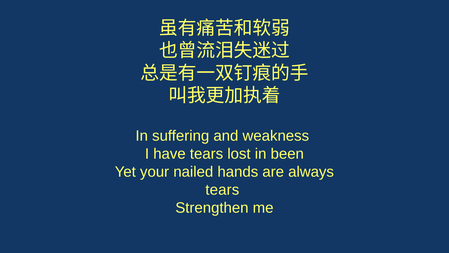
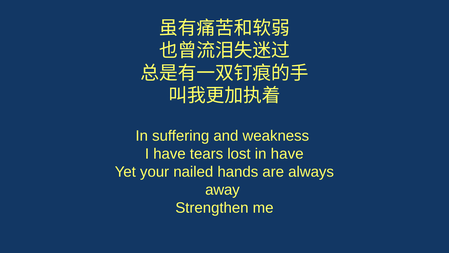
in been: been -> have (287, 154)
tears: tears -> away (222, 190)
